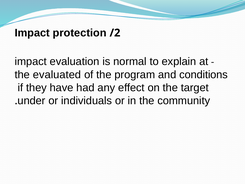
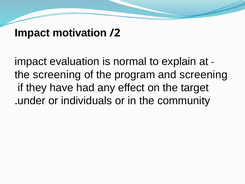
protection: protection -> motivation (80, 33)
the evaluated: evaluated -> screening (57, 75)
and conditions: conditions -> screening (203, 75)
